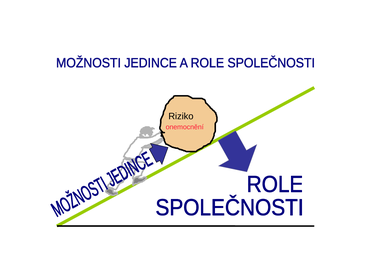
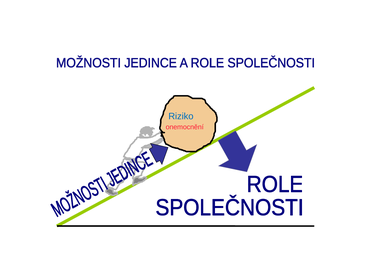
Riziko colour: black -> blue (181, 116)
